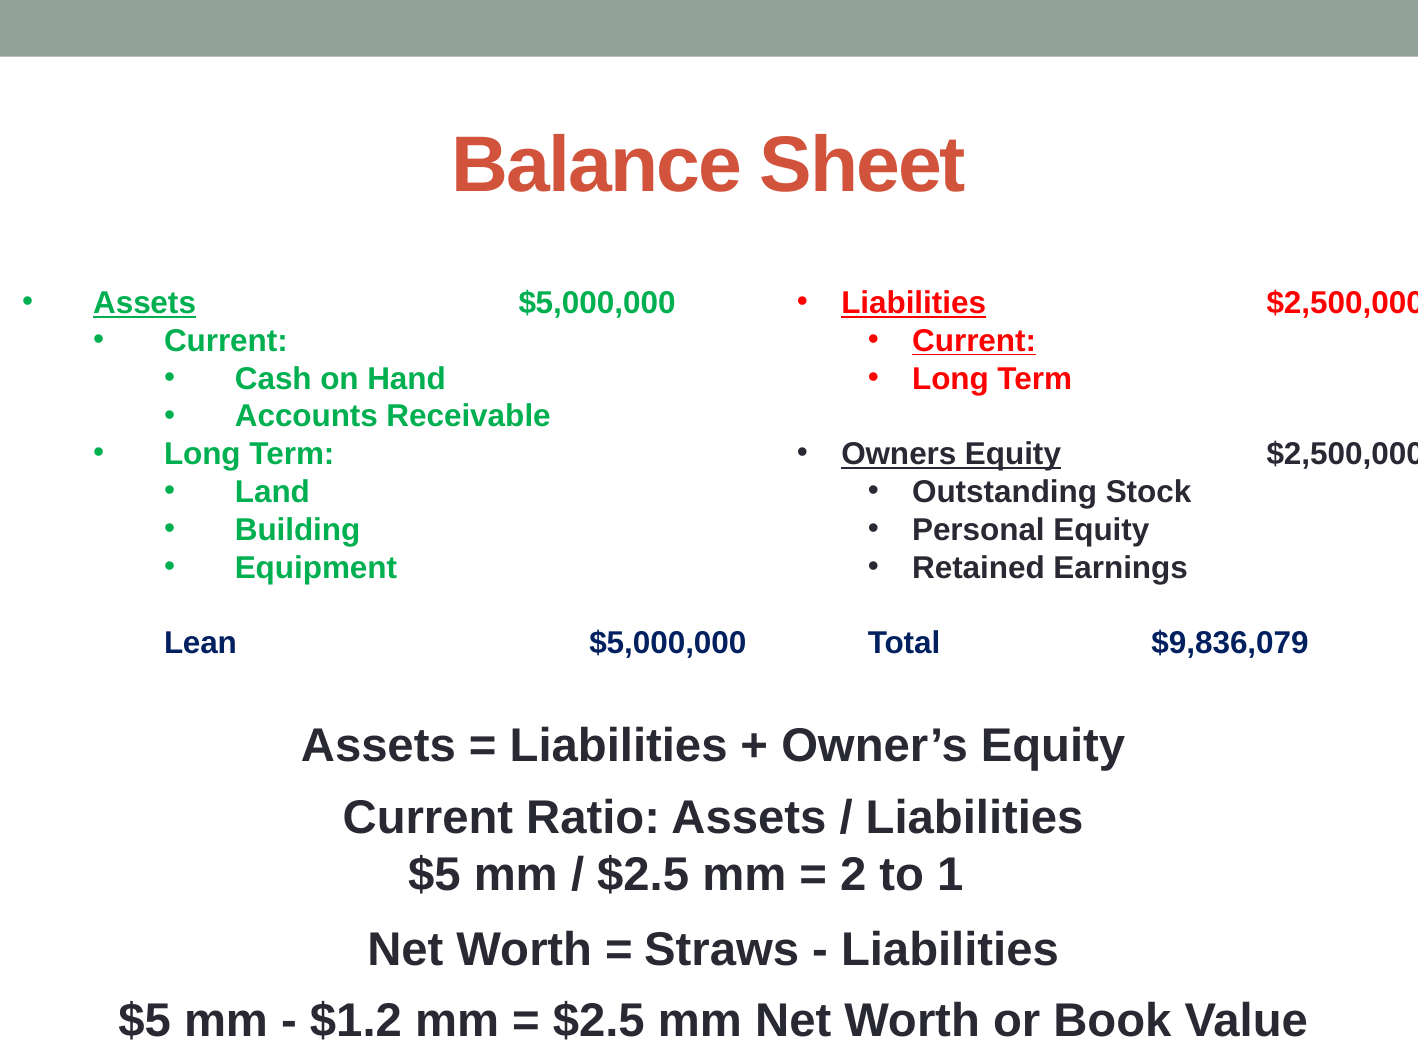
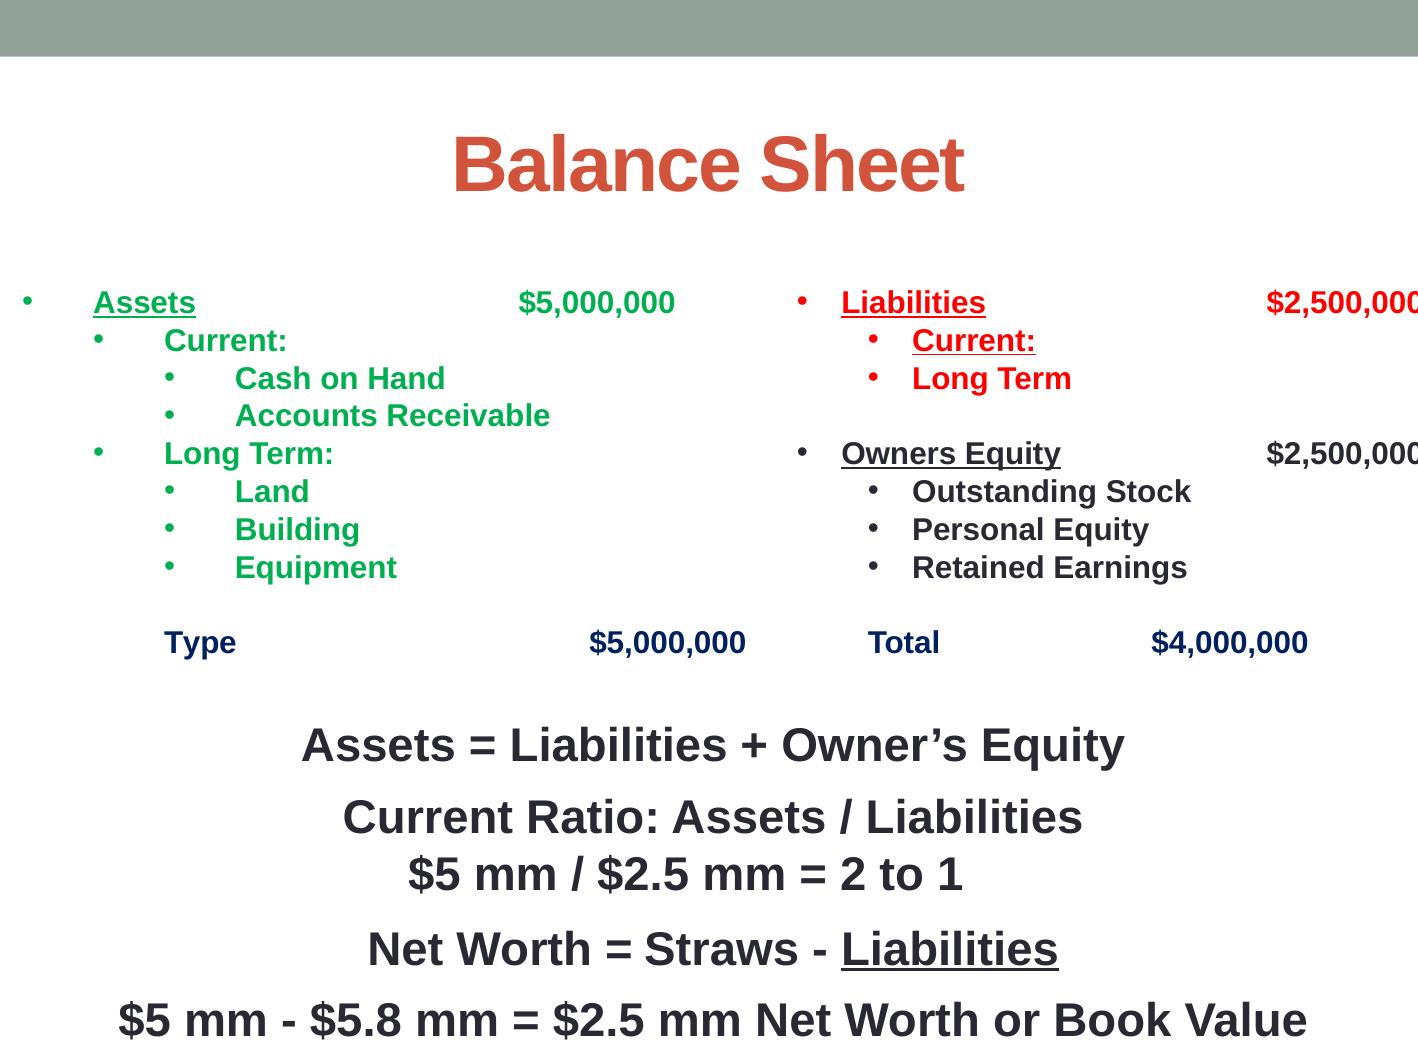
Lean: Lean -> Type (200, 643)
$9,836,079: $9,836,079 -> $4,000,000 (1230, 643)
Liabilities underline: none -> present (950, 949)
$1.2: $1.2 -> $5.8 (356, 1021)
